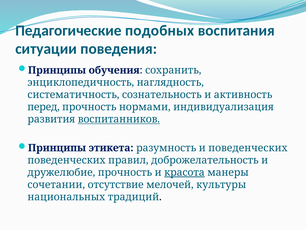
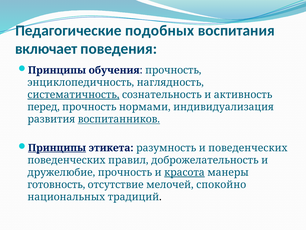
ситуации: ситуации -> включает (46, 49)
обучения сохранить: сохранить -> прочность (173, 70)
систематичность underline: none -> present (73, 95)
Принципы underline: none -> present (57, 148)
сочетании: сочетании -> готовность (56, 184)
культуры: культуры -> спокойно (221, 184)
